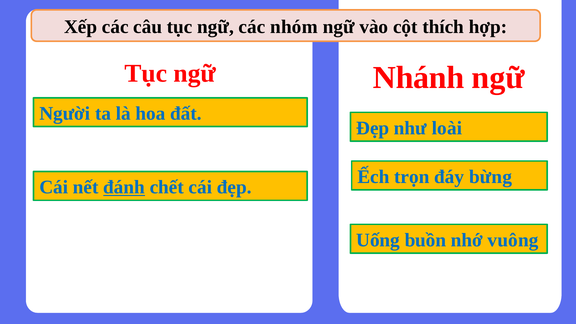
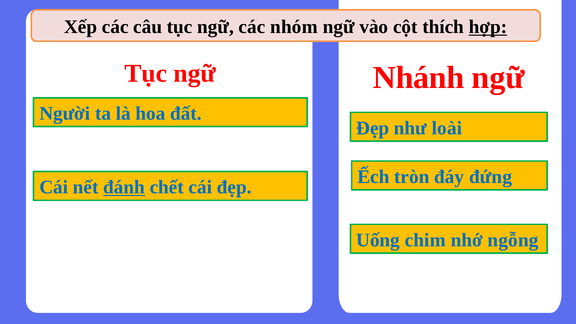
hợp underline: none -> present (488, 27)
trọn: trọn -> tròn (412, 177)
bừng: bừng -> đứng (491, 177)
buồn: buồn -> chim (425, 240)
vuông: vuông -> ngỗng (513, 240)
